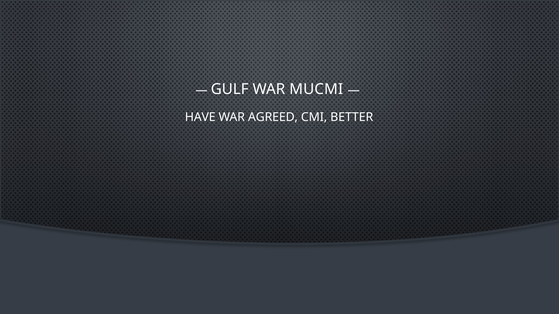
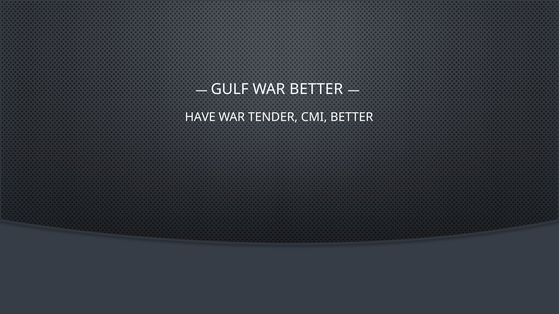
WAR MUCMI: MUCMI -> BETTER (316, 89)
AGREED: AGREED -> TENDER (273, 117)
